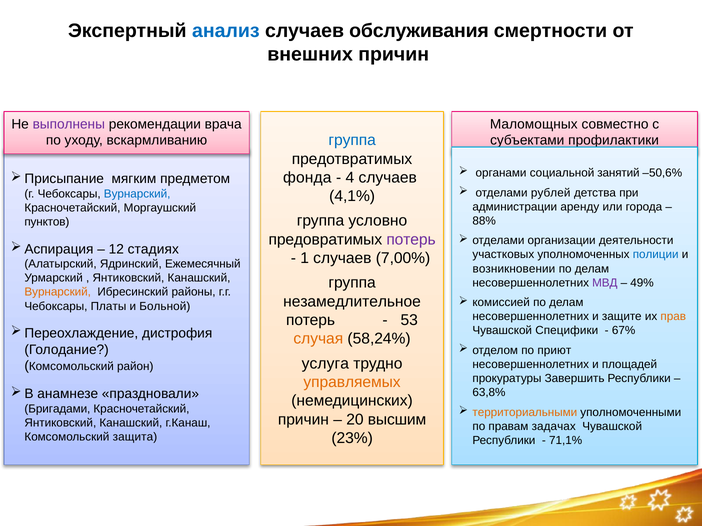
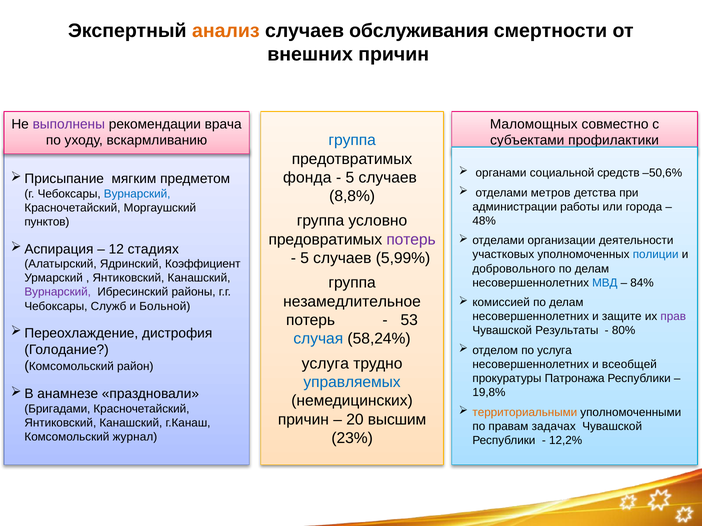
анализ colour: blue -> orange (226, 31)
занятий: занятий -> средств (618, 173)
4: 4 -> 5 (350, 178)
рублей: рублей -> метров (551, 193)
4,1%: 4,1% -> 8,8% (352, 196)
аренду: аренду -> работы (580, 207)
88%: 88% -> 48% (484, 221)
1: 1 -> 5 (305, 258)
7,00%: 7,00% -> 5,99% (403, 258)
Ежемесячный: Ежемесячный -> Коэффициент (203, 264)
возникновении: возникновении -> добровольного (514, 269)
МВД colour: purple -> blue (605, 283)
49%: 49% -> 84% (642, 283)
Вурнарский colour: orange -> purple (58, 292)
Платы: Платы -> Служб (109, 306)
прав colour: orange -> purple (673, 317)
Специфики: Специфики -> Результаты (567, 331)
67%: 67% -> 80% (624, 331)
случая colour: orange -> blue (318, 339)
по приют: приют -> услуга (554, 351)
площадей: площадей -> всеобщей (629, 365)
Завершить: Завершить -> Патронажа (575, 379)
управляемых colour: orange -> blue (352, 382)
63,8%: 63,8% -> 19,8% (489, 393)
защита: защита -> журнал (135, 438)
71,1%: 71,1% -> 12,2% (566, 441)
